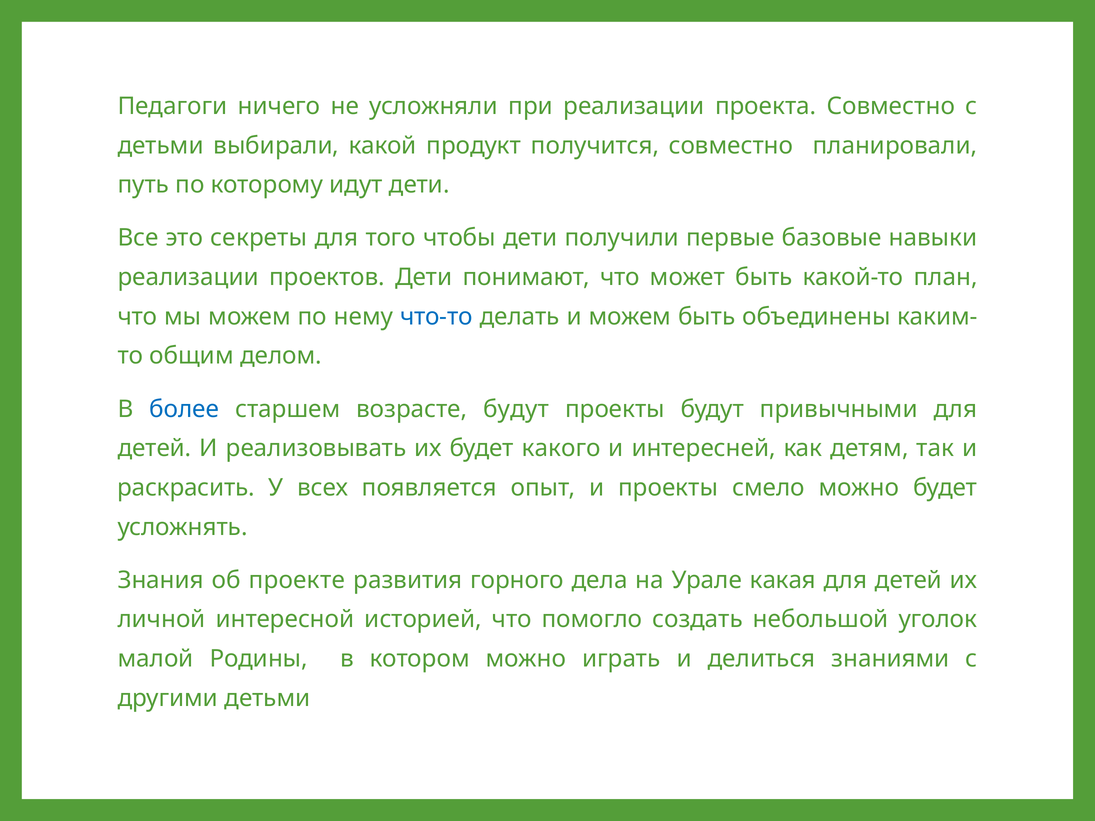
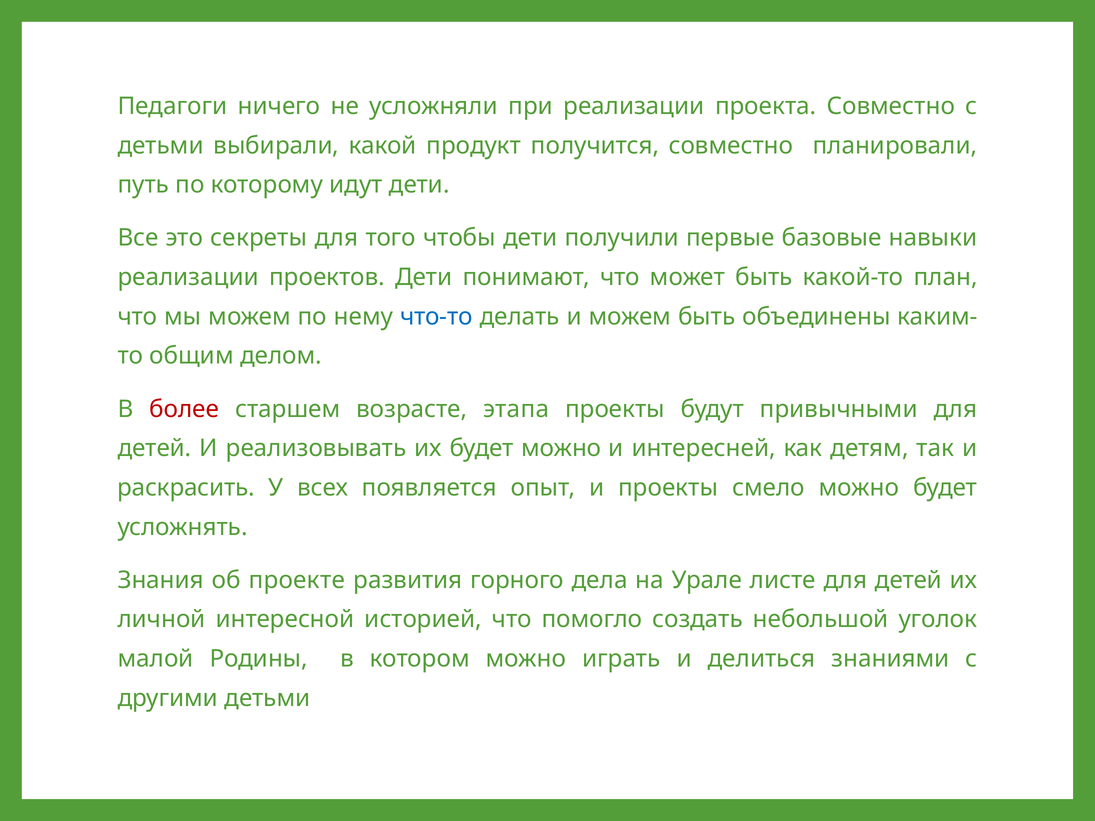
более colour: blue -> red (184, 409)
возрасте будут: будут -> этапа (516, 409)
будет какого: какого -> можно (561, 448)
какая: какая -> листе (783, 580)
